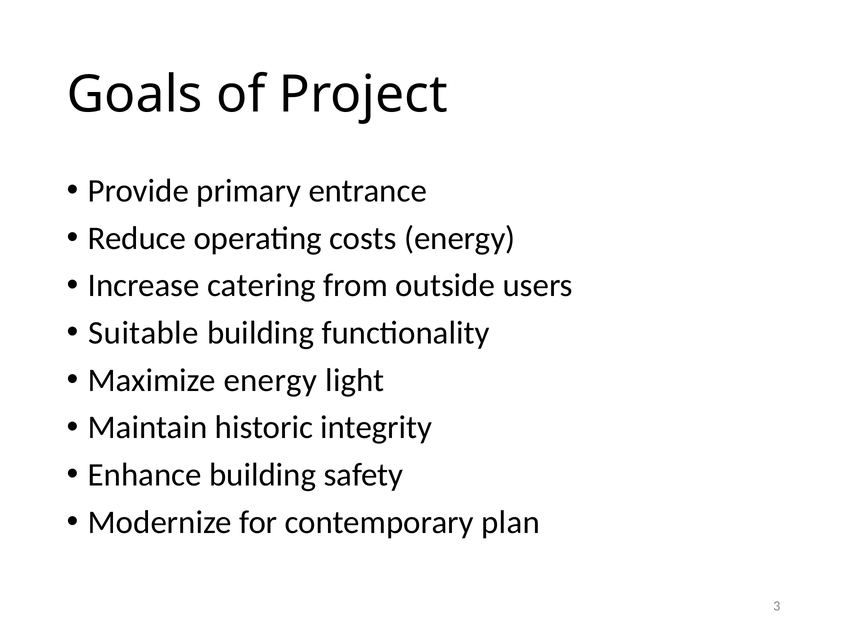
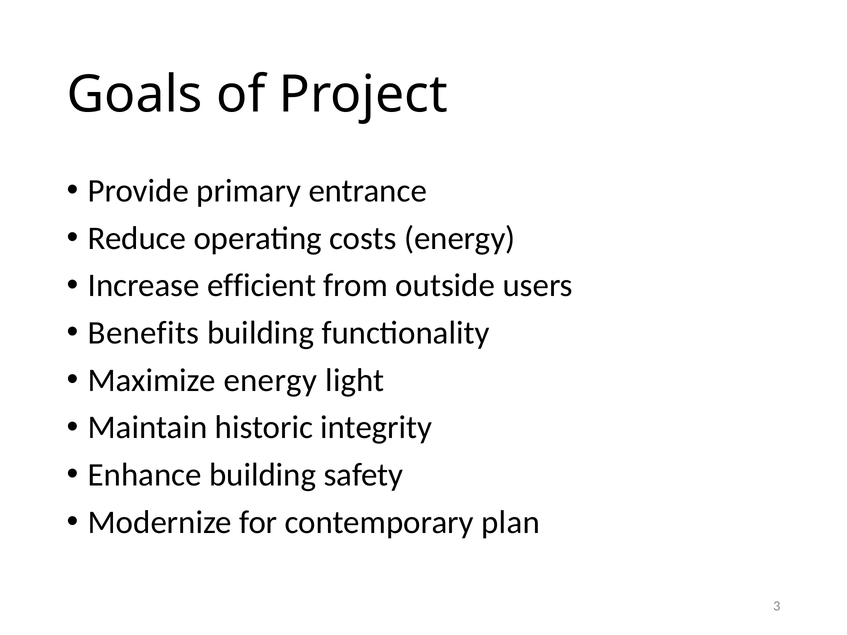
catering: catering -> efficient (262, 286)
Suitable: Suitable -> Benefits (144, 333)
